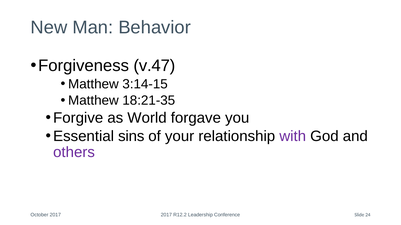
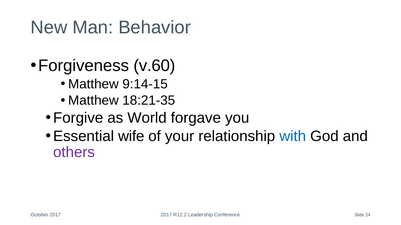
v.47: v.47 -> v.60 (154, 66)
3:14-15: 3:14-15 -> 9:14-15 (145, 84)
sins: sins -> wife (131, 136)
with colour: purple -> blue (293, 136)
